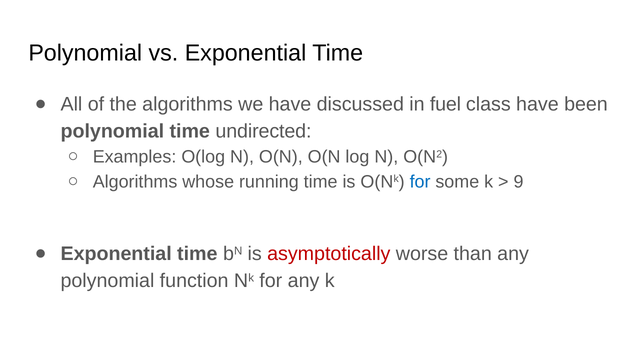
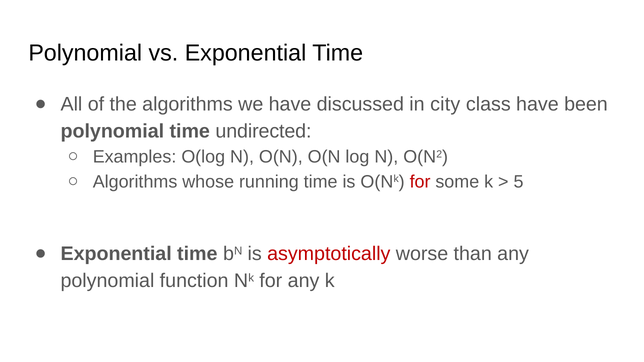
fuel: fuel -> city (445, 104)
for colour: blue -> red (420, 182)
9: 9 -> 5 (519, 182)
